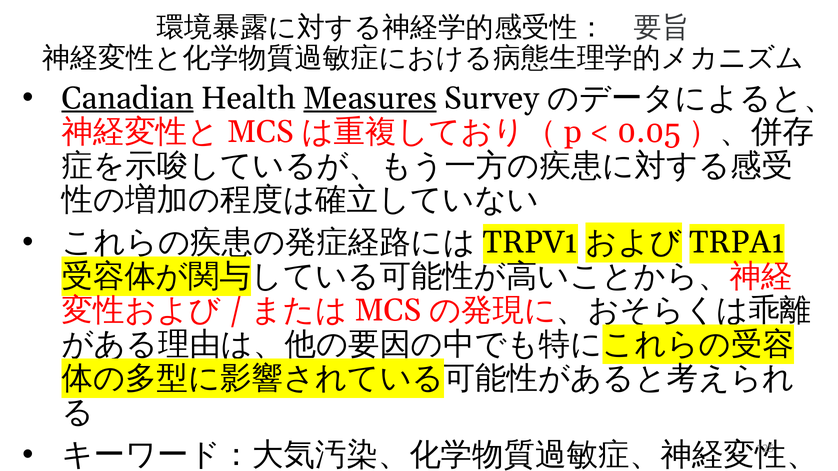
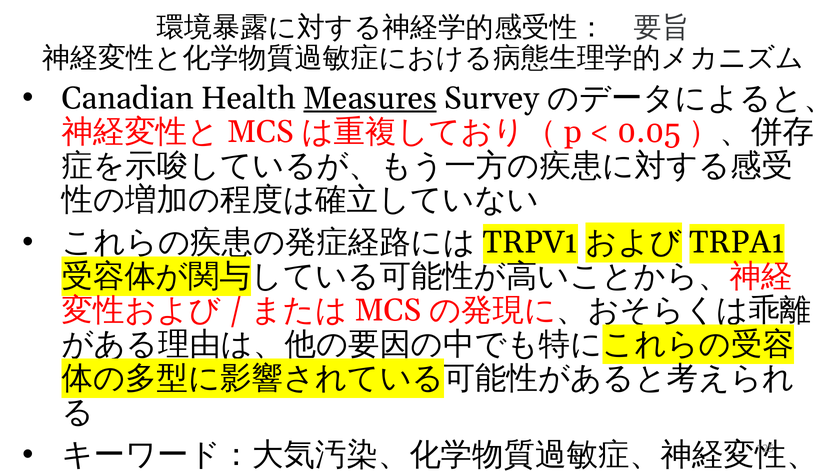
Canadian underline: present -> none (128, 98)
